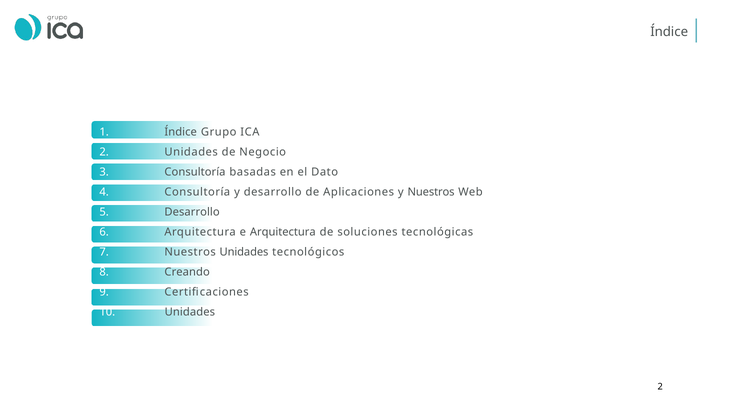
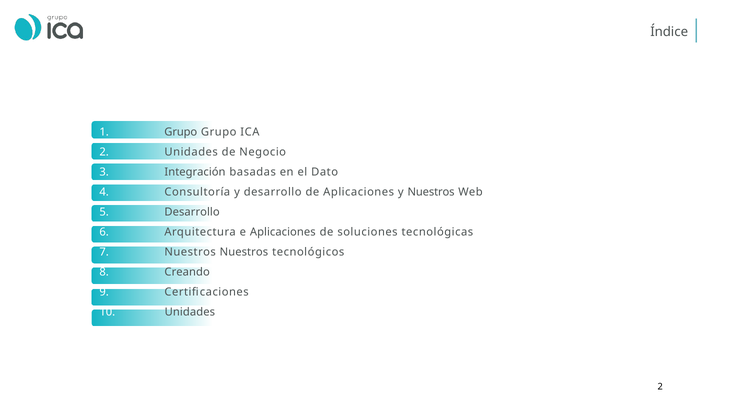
Índice: Índice -> Grupo (181, 132)
Consultoría: Consultoría -> Integración (195, 172)
e Arquitectura: Arquitectura -> Aplicaciones (283, 232)
Nuestros Unidades: Unidades -> Nuestros (244, 252)
